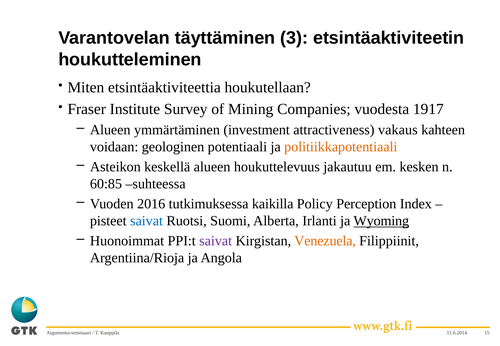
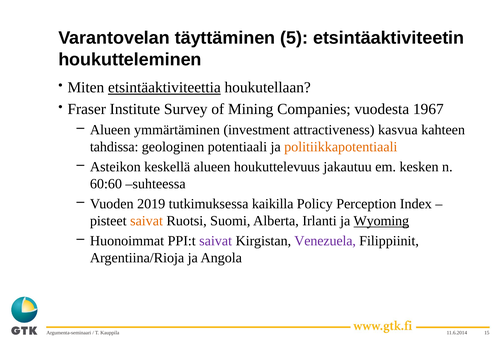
3: 3 -> 5 (294, 38)
etsintäaktiviteettia underline: none -> present (164, 88)
1917: 1917 -> 1967 (428, 109)
vakaus: vakaus -> kasvua (398, 130)
voidaan: voidaan -> tahdissa (114, 147)
60:85: 60:85 -> 60:60 (106, 184)
2016: 2016 -> 2019 (151, 204)
saivat colour: blue -> orange (147, 221)
Venezuela colour: orange -> purple (325, 241)
